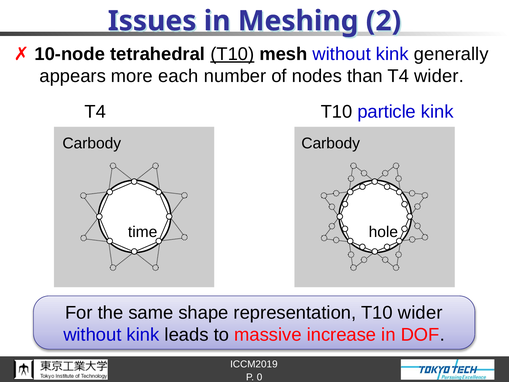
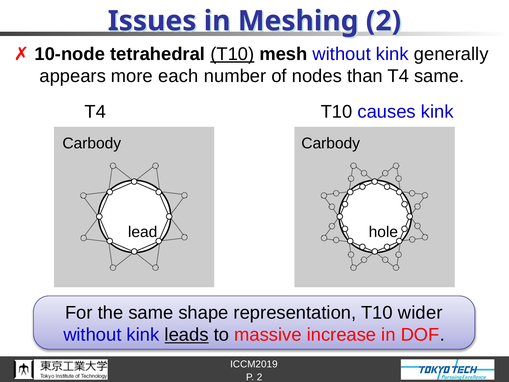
T4 wider: wider -> same (439, 76)
particle: particle -> causes (387, 112)
time: time -> lead (143, 232)
leads underline: none -> present (187, 335)
P 0: 0 -> 2 (260, 377)
